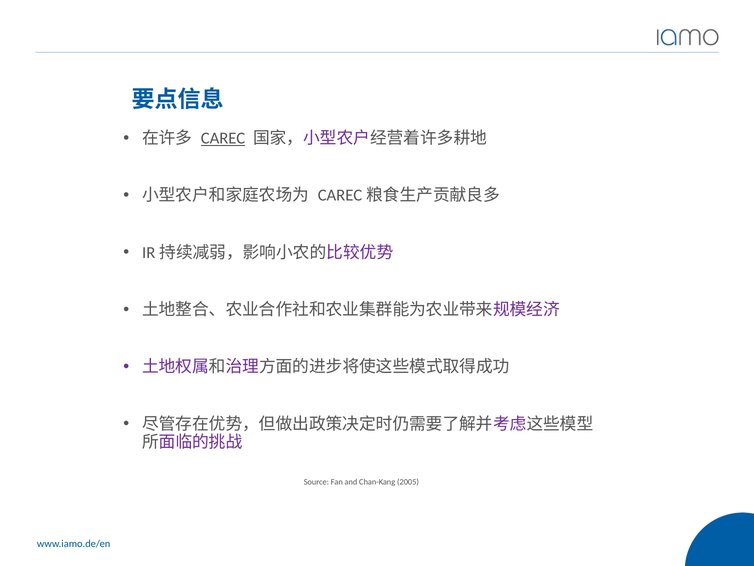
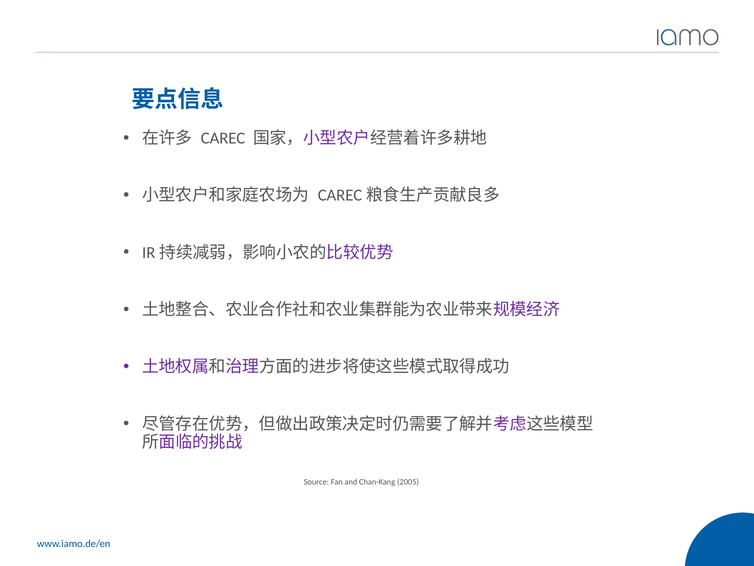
CAREC underline: present -> none (223, 138)
